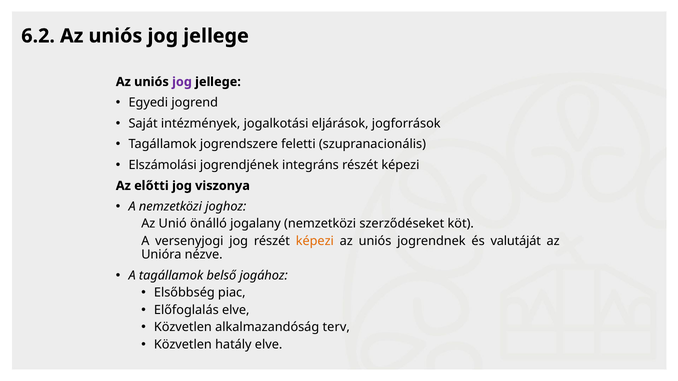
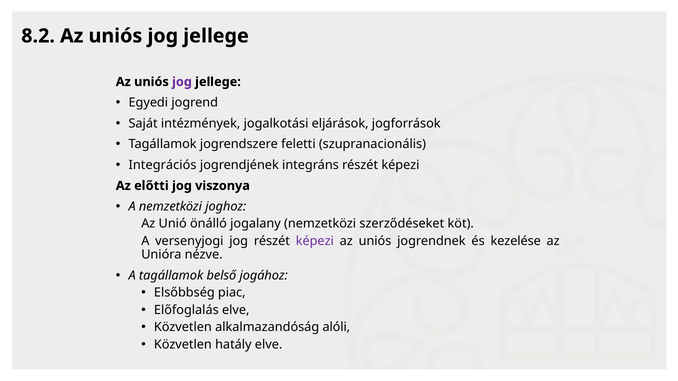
6.2: 6.2 -> 8.2 (38, 36)
Elszámolási: Elszámolási -> Integrációs (163, 165)
képezi colour: orange -> purple (315, 241)
valutáját: valutáját -> kezelése (516, 241)
terv: terv -> alóli (336, 328)
